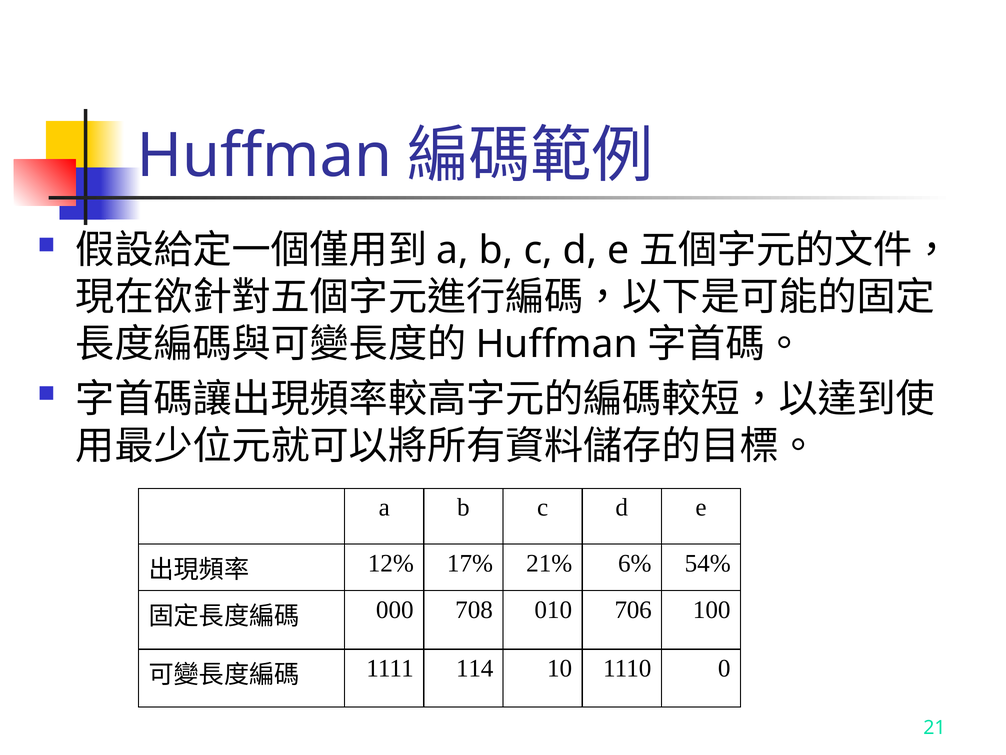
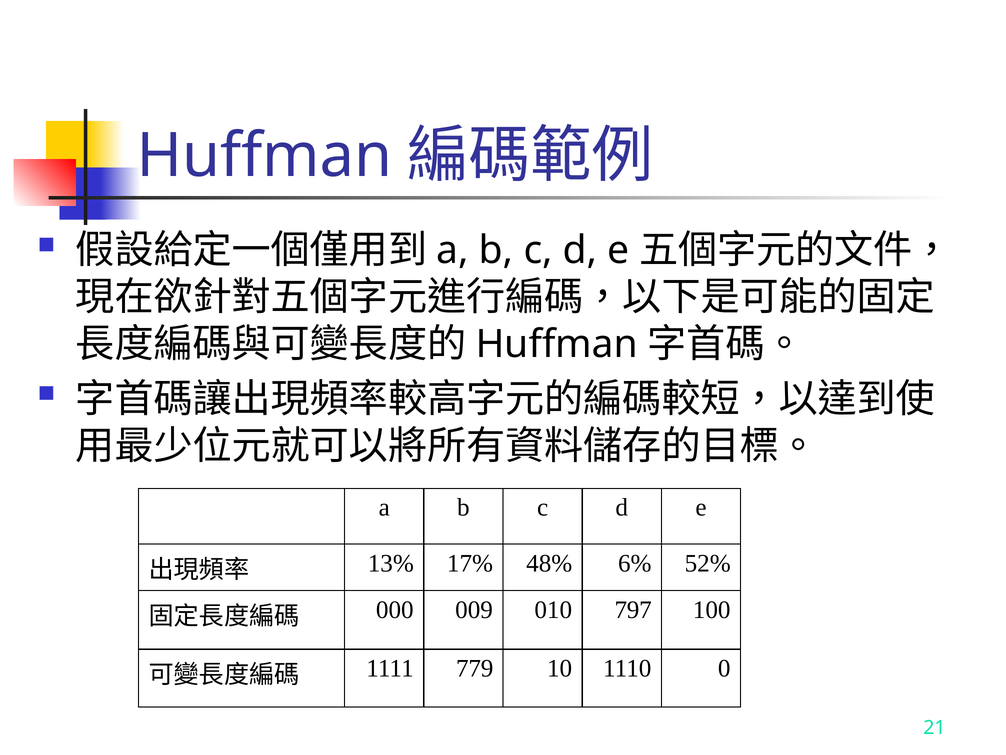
12%: 12% -> 13% (391, 563)
21%: 21% -> 48% (549, 563)
54%: 54% -> 52% (708, 563)
708: 708 -> 009 (474, 609)
706: 706 -> 797 (633, 609)
114: 114 -> 779 (475, 668)
